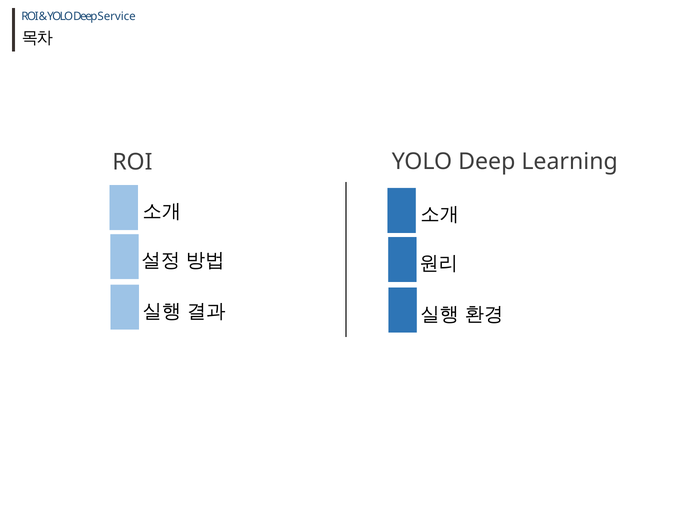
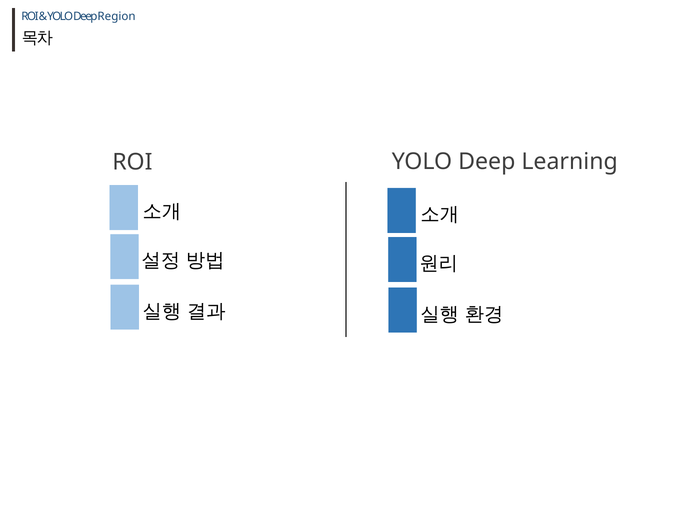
Service: Service -> Region (117, 17)
